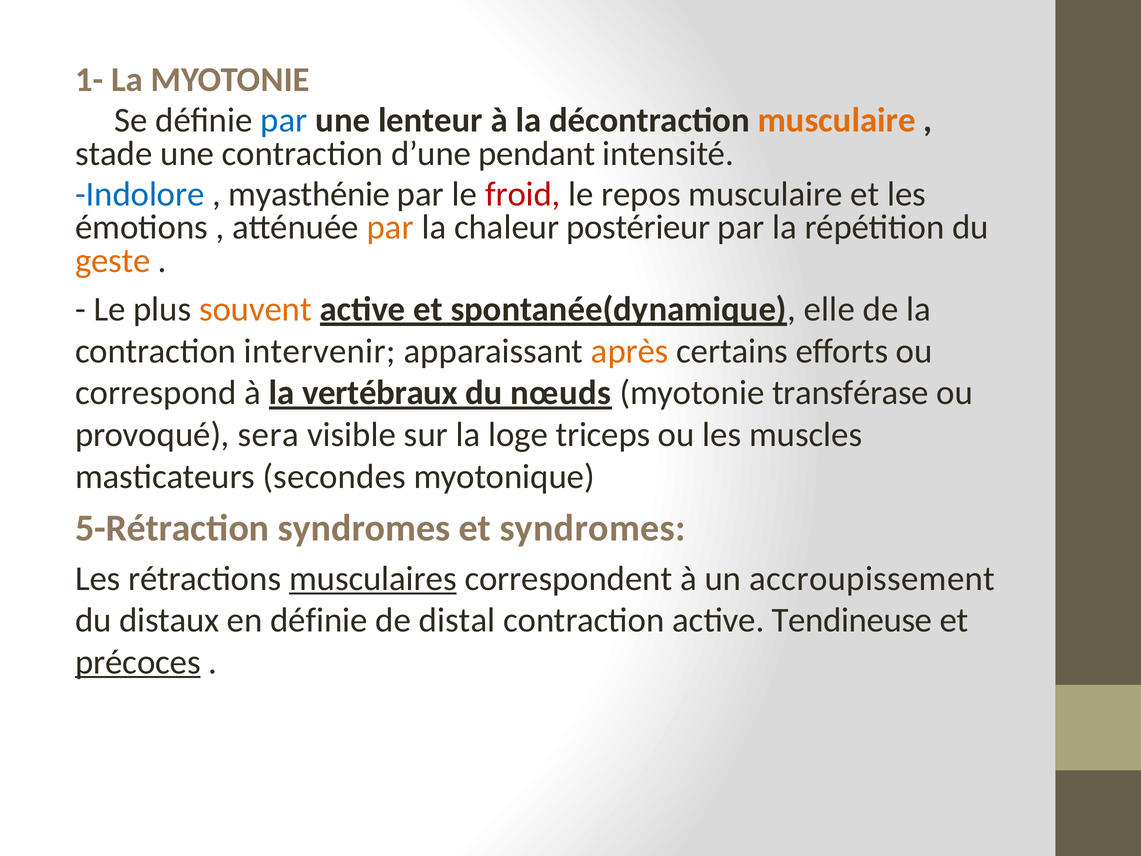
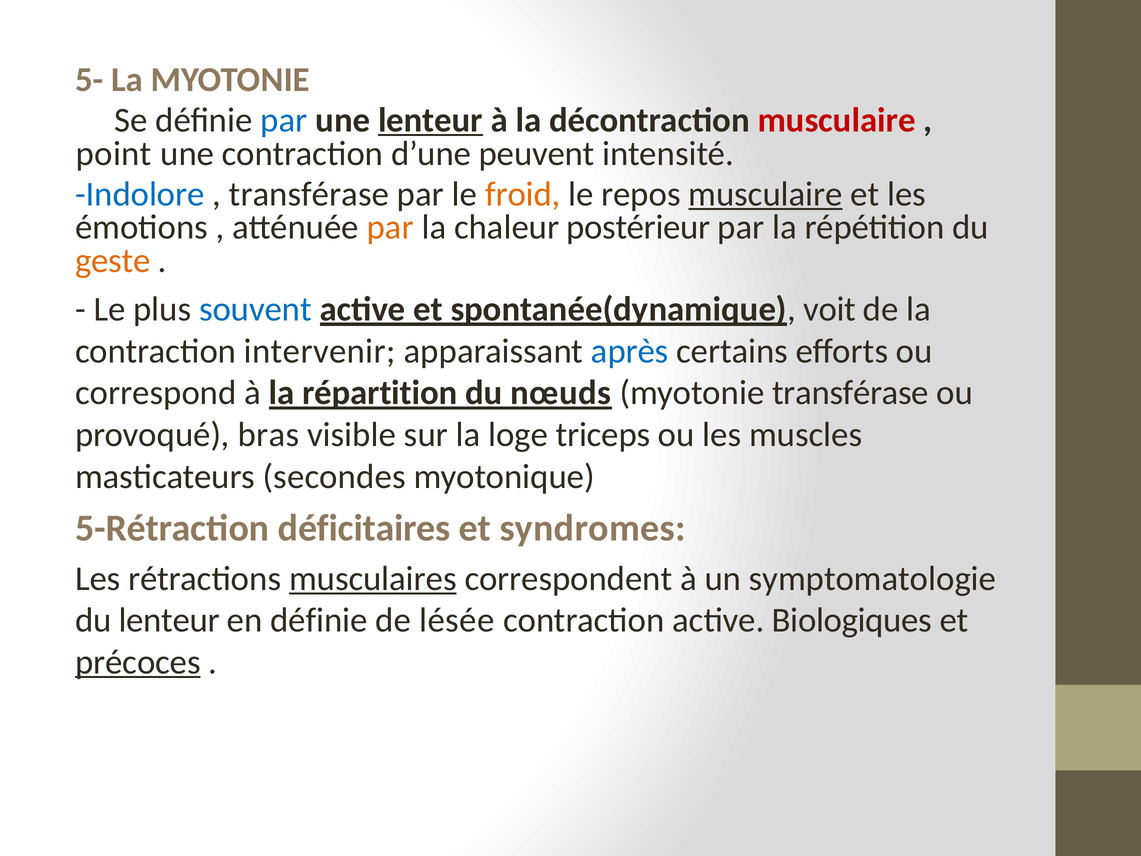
1-: 1- -> 5- (89, 80)
lenteur underline: none -> present (430, 120)
musculaire colour: orange -> red (837, 120)
stade: stade -> point (114, 154)
pendant: pendant -> peuvent (537, 154)
myasthénie: myasthénie -> transférase (309, 194)
froid colour: red -> orange (523, 194)
musculaire underline: none -> present (766, 194)
souvent colour: orange -> blue (255, 309)
elle: elle -> voit (830, 309)
après colour: orange -> blue (630, 351)
vertébraux: vertébraux -> répartition (380, 393)
sera: sera -> bras (268, 435)
5-Rétraction syndromes: syndromes -> déficitaires (364, 528)
accroupissement: accroupissement -> symptomatologie (872, 578)
du distaux: distaux -> lenteur (169, 620)
distal: distal -> lésée (457, 620)
Tendineuse: Tendineuse -> Biologiques (852, 620)
